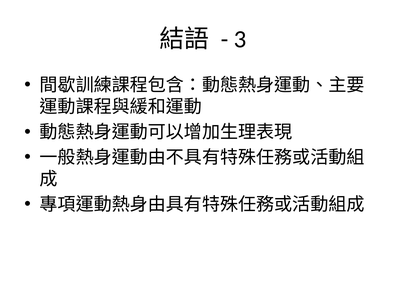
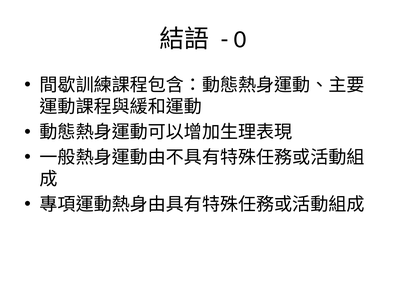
3: 3 -> 0 (240, 39)
